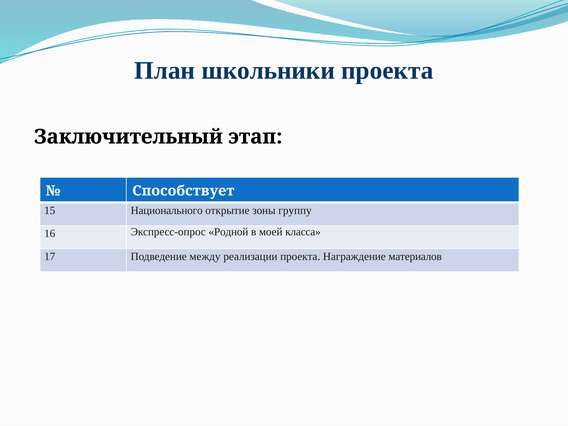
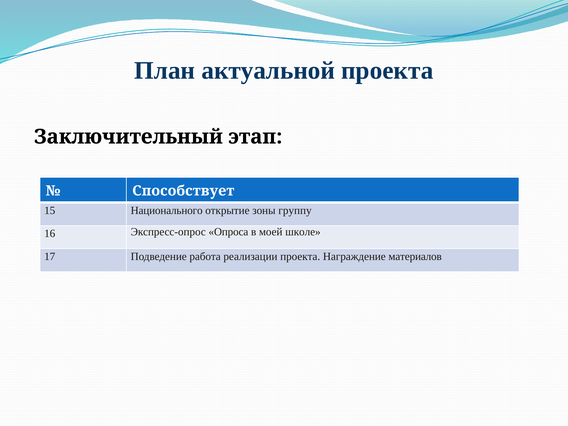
школьники: школьники -> актуальной (268, 70)
Родной: Родной -> Опроса (228, 232)
класса: класса -> школе (303, 232)
между: между -> работа (205, 257)
